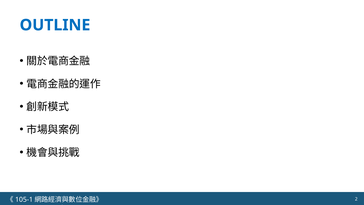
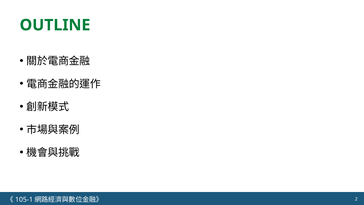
OUTLINE colour: blue -> green (55, 25)
